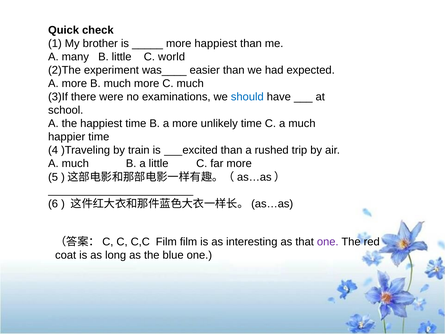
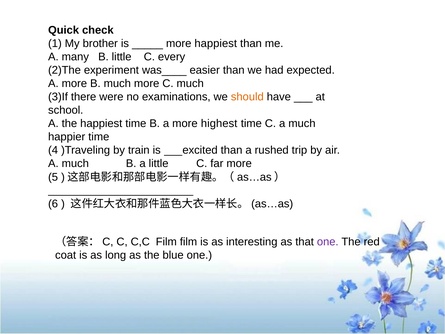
world: world -> every (172, 57)
should colour: blue -> orange (247, 97)
unlikely: unlikely -> highest (219, 123)
